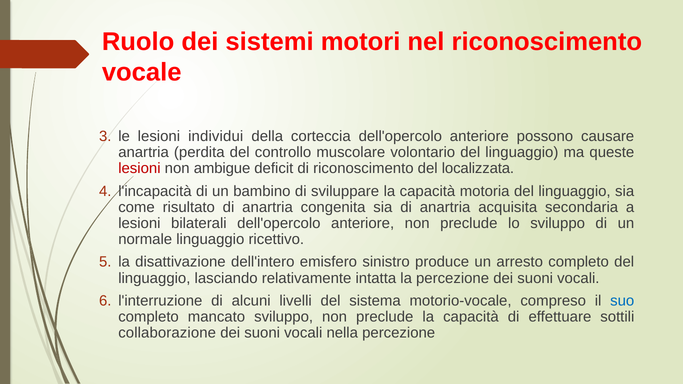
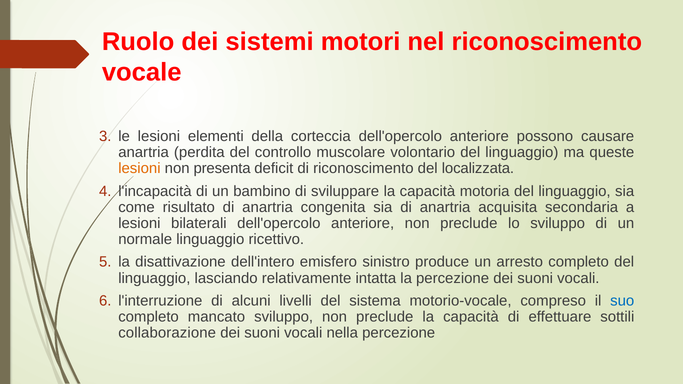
individui: individui -> elementi (216, 136)
lesioni colour: red -> orange (139, 169)
ambigue: ambigue -> presenta (222, 169)
